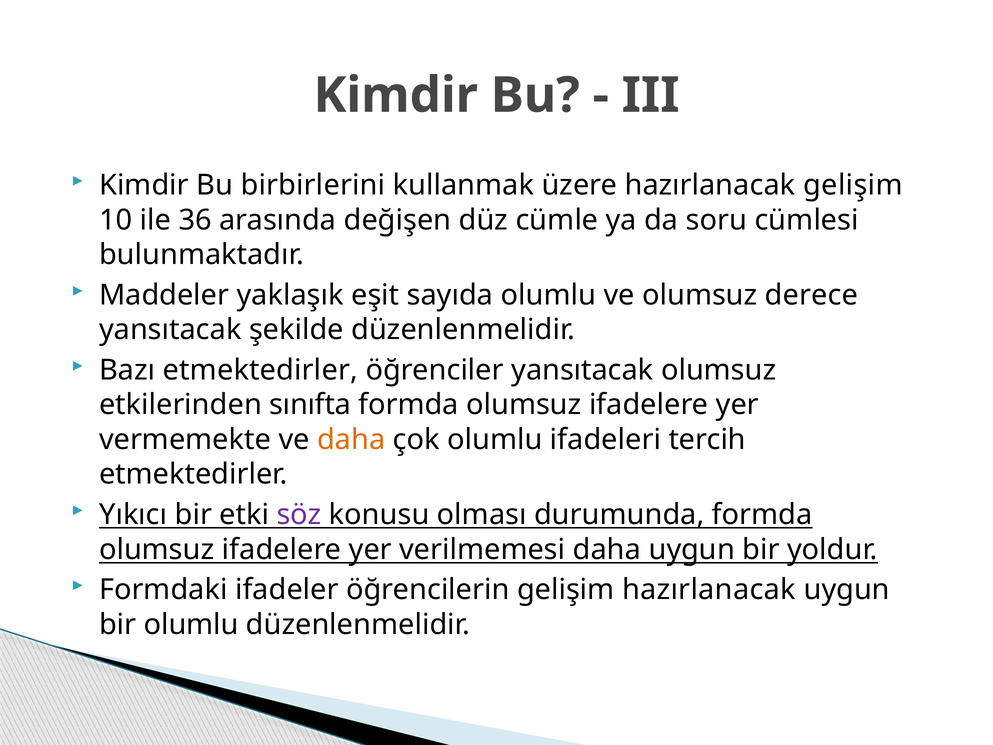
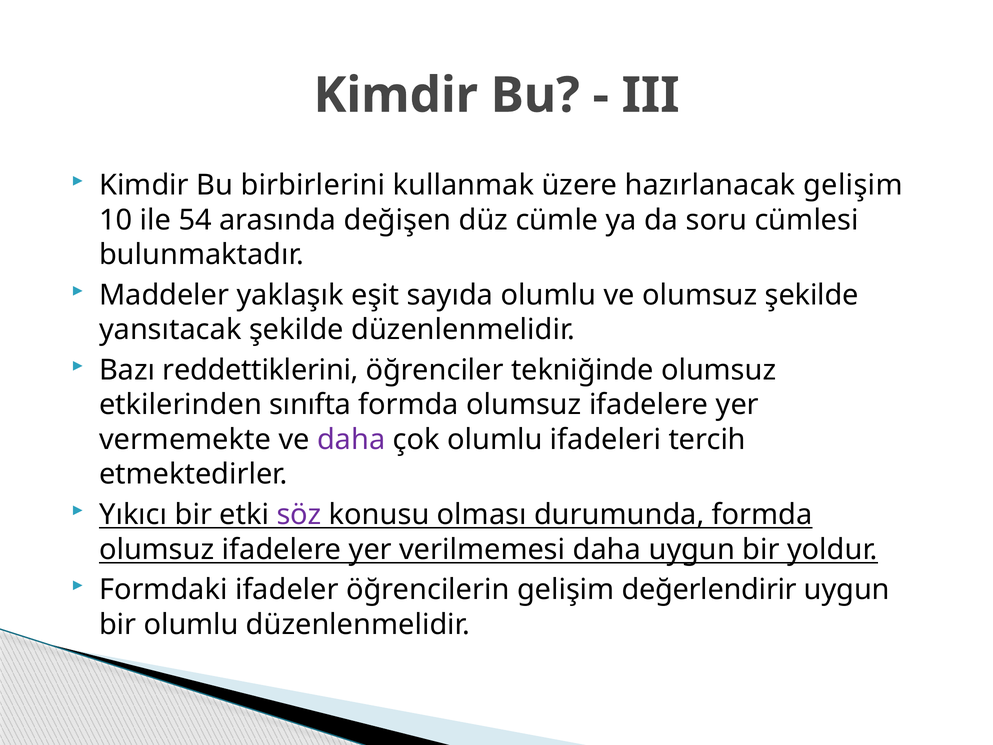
36: 36 -> 54 (195, 220)
olumsuz derece: derece -> şekilde (812, 295)
Bazı etmektedirler: etmektedirler -> reddettiklerini (261, 370)
öğrenciler yansıtacak: yansıtacak -> tekniğinde (582, 370)
daha colour: orange -> purple (351, 439)
gelişim hazırlanacak: hazırlanacak -> değerlendirir (709, 590)
